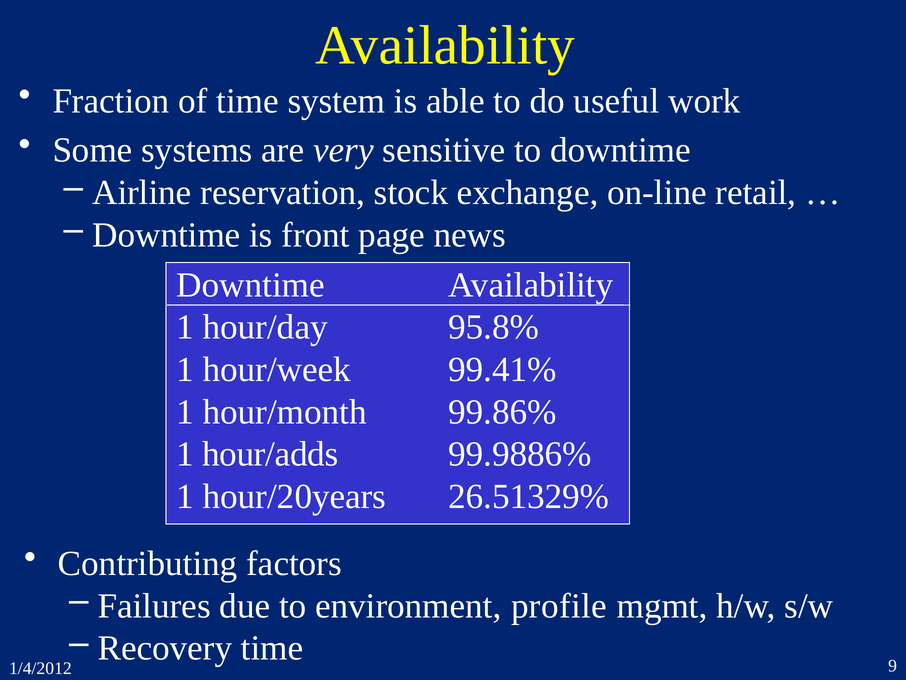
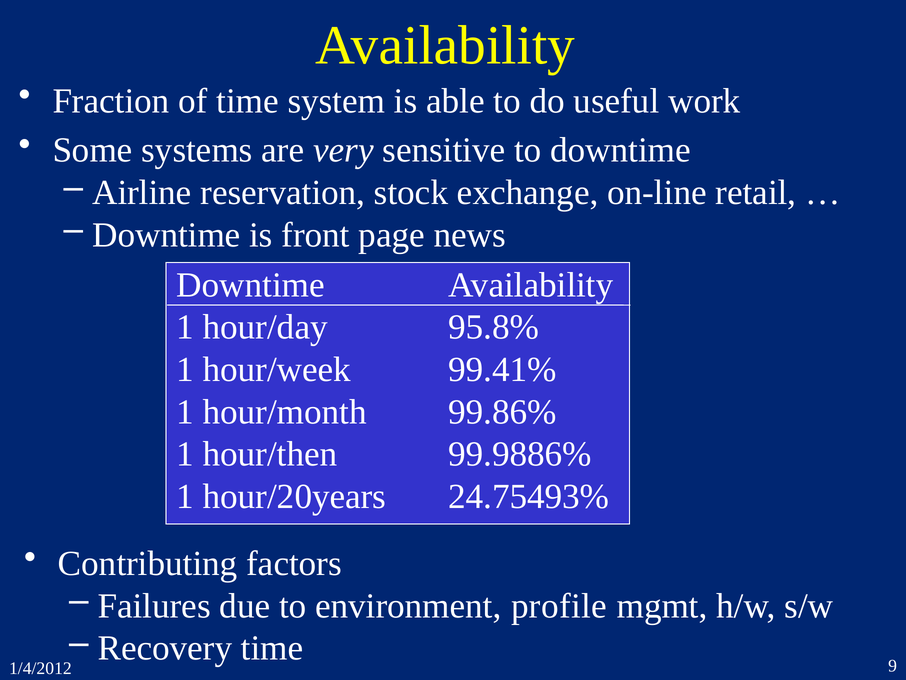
hour/adds: hour/adds -> hour/then (270, 454)
26.51329%: 26.51329% -> 24.75493% (529, 496)
